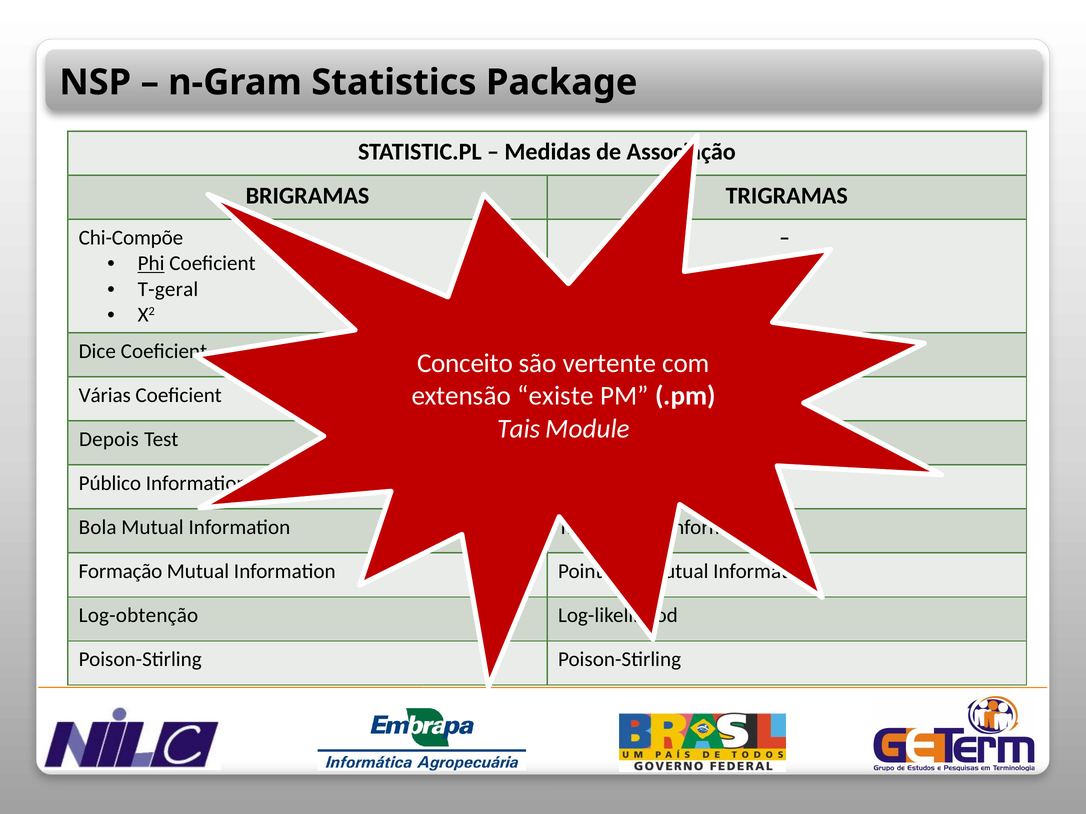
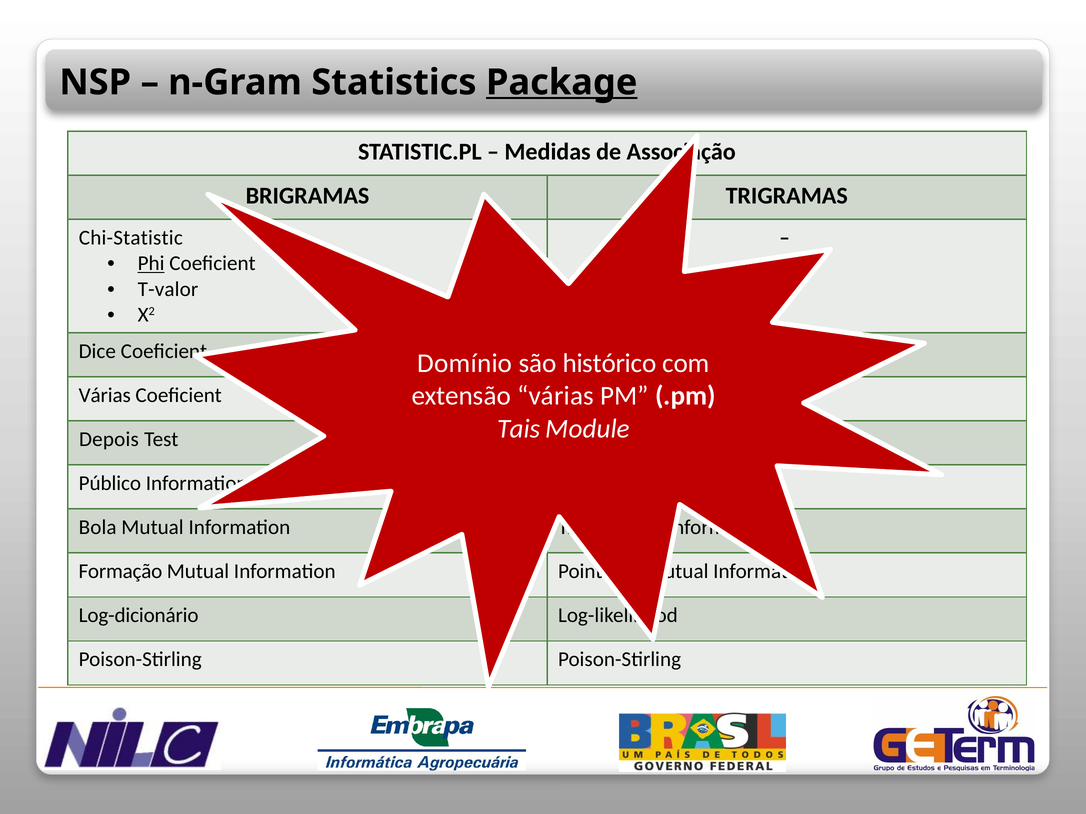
Package underline: none -> present (562, 82)
Chi-Compõe: Chi-Compõe -> Chi-Statistic (131, 238)
T-geral: T-geral -> T-valor (168, 289)
Conceito: Conceito -> Domínio (465, 364)
vertente: vertente -> histórico (609, 364)
extensão existe: existe -> várias (555, 396)
Log-obtenção: Log-obtenção -> Log-dicionário (139, 616)
